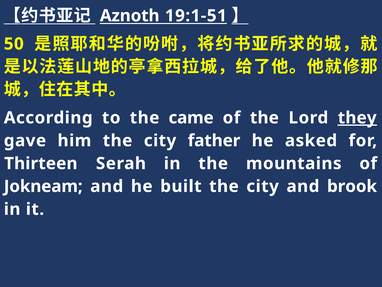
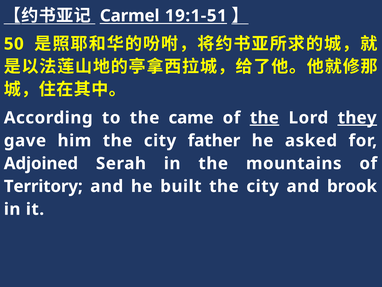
Aznoth: Aznoth -> Carmel (130, 16)
the underline: none -> present (264, 118)
Thirteen: Thirteen -> Adjoined (41, 163)
Jokneam: Jokneam -> Territory (43, 186)
